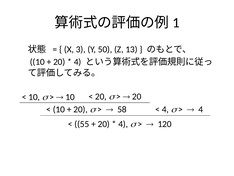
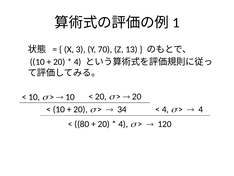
50: 50 -> 70 (105, 49)
58: 58 -> 34 (122, 109)
55: 55 -> 80 (82, 124)
